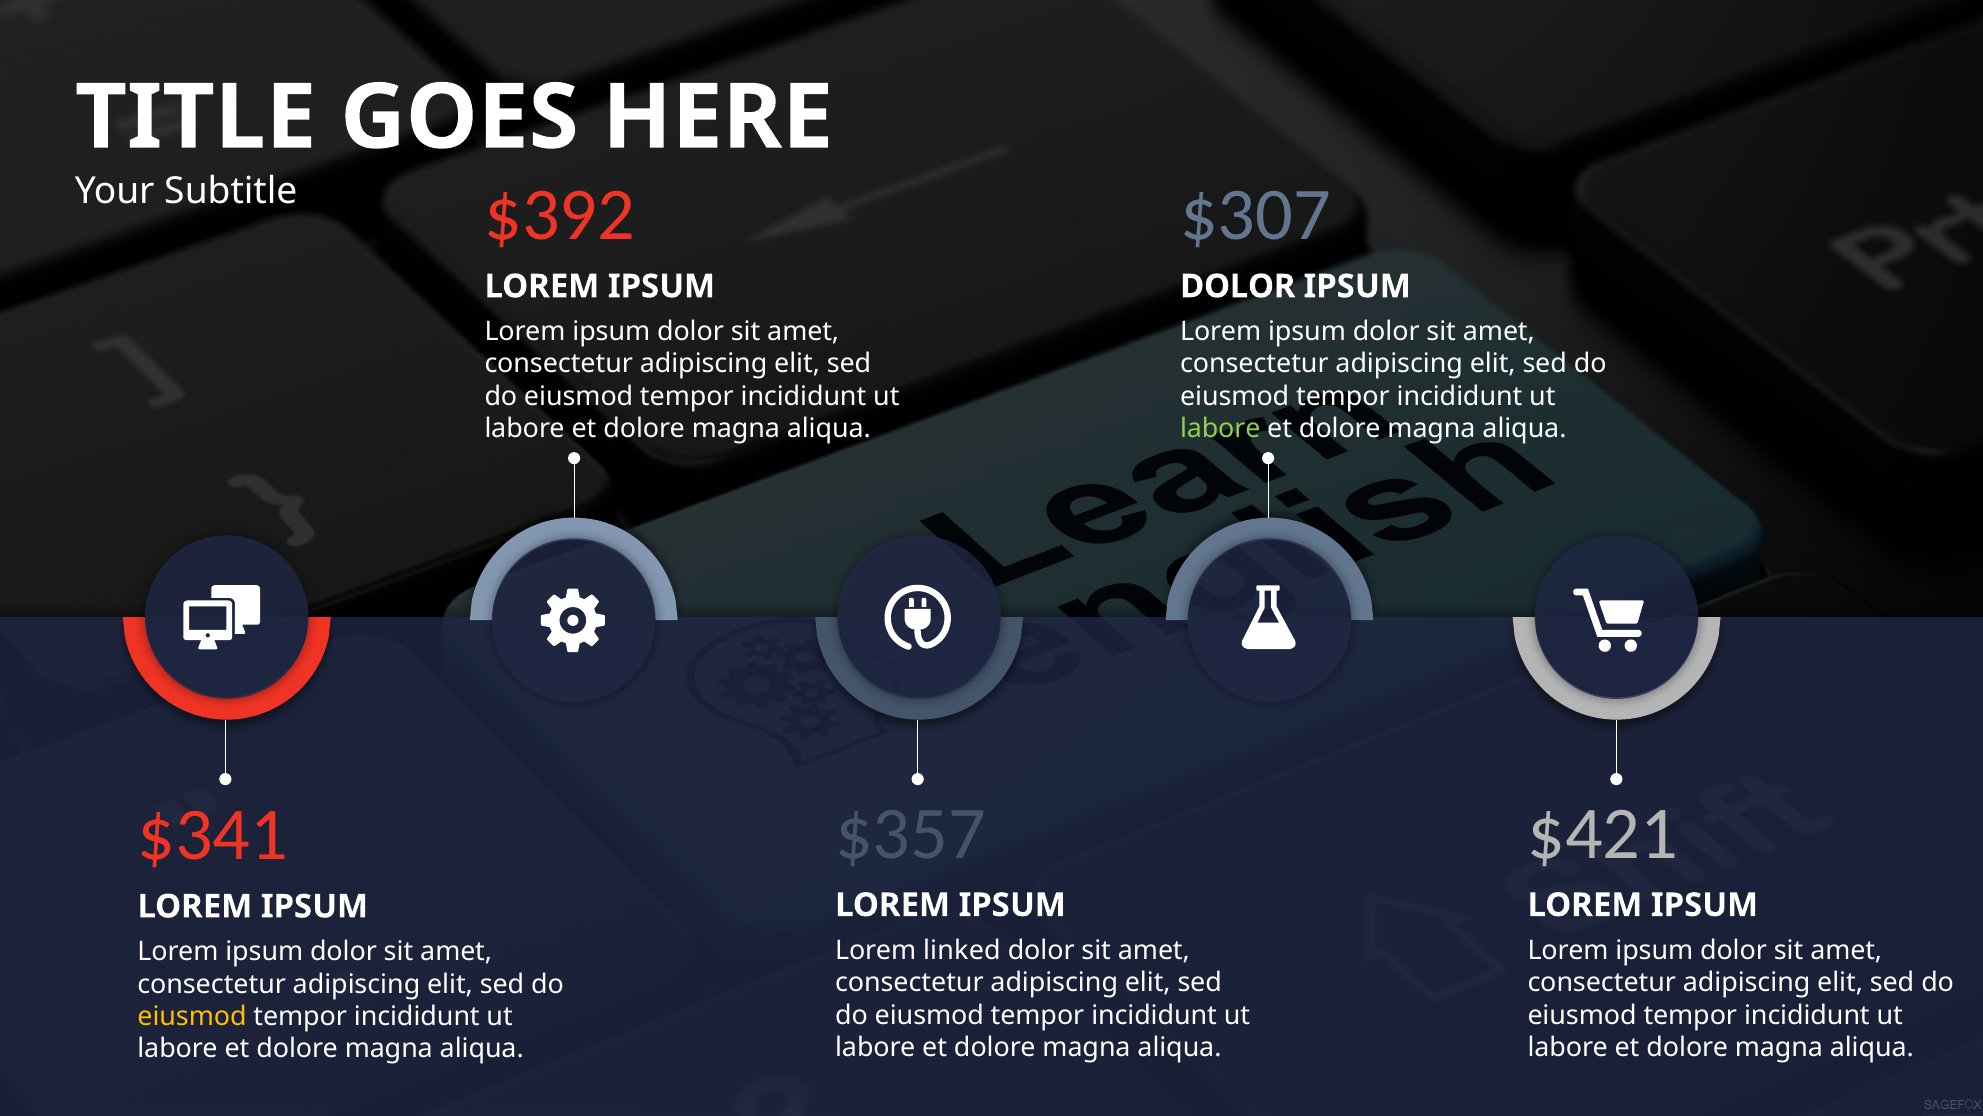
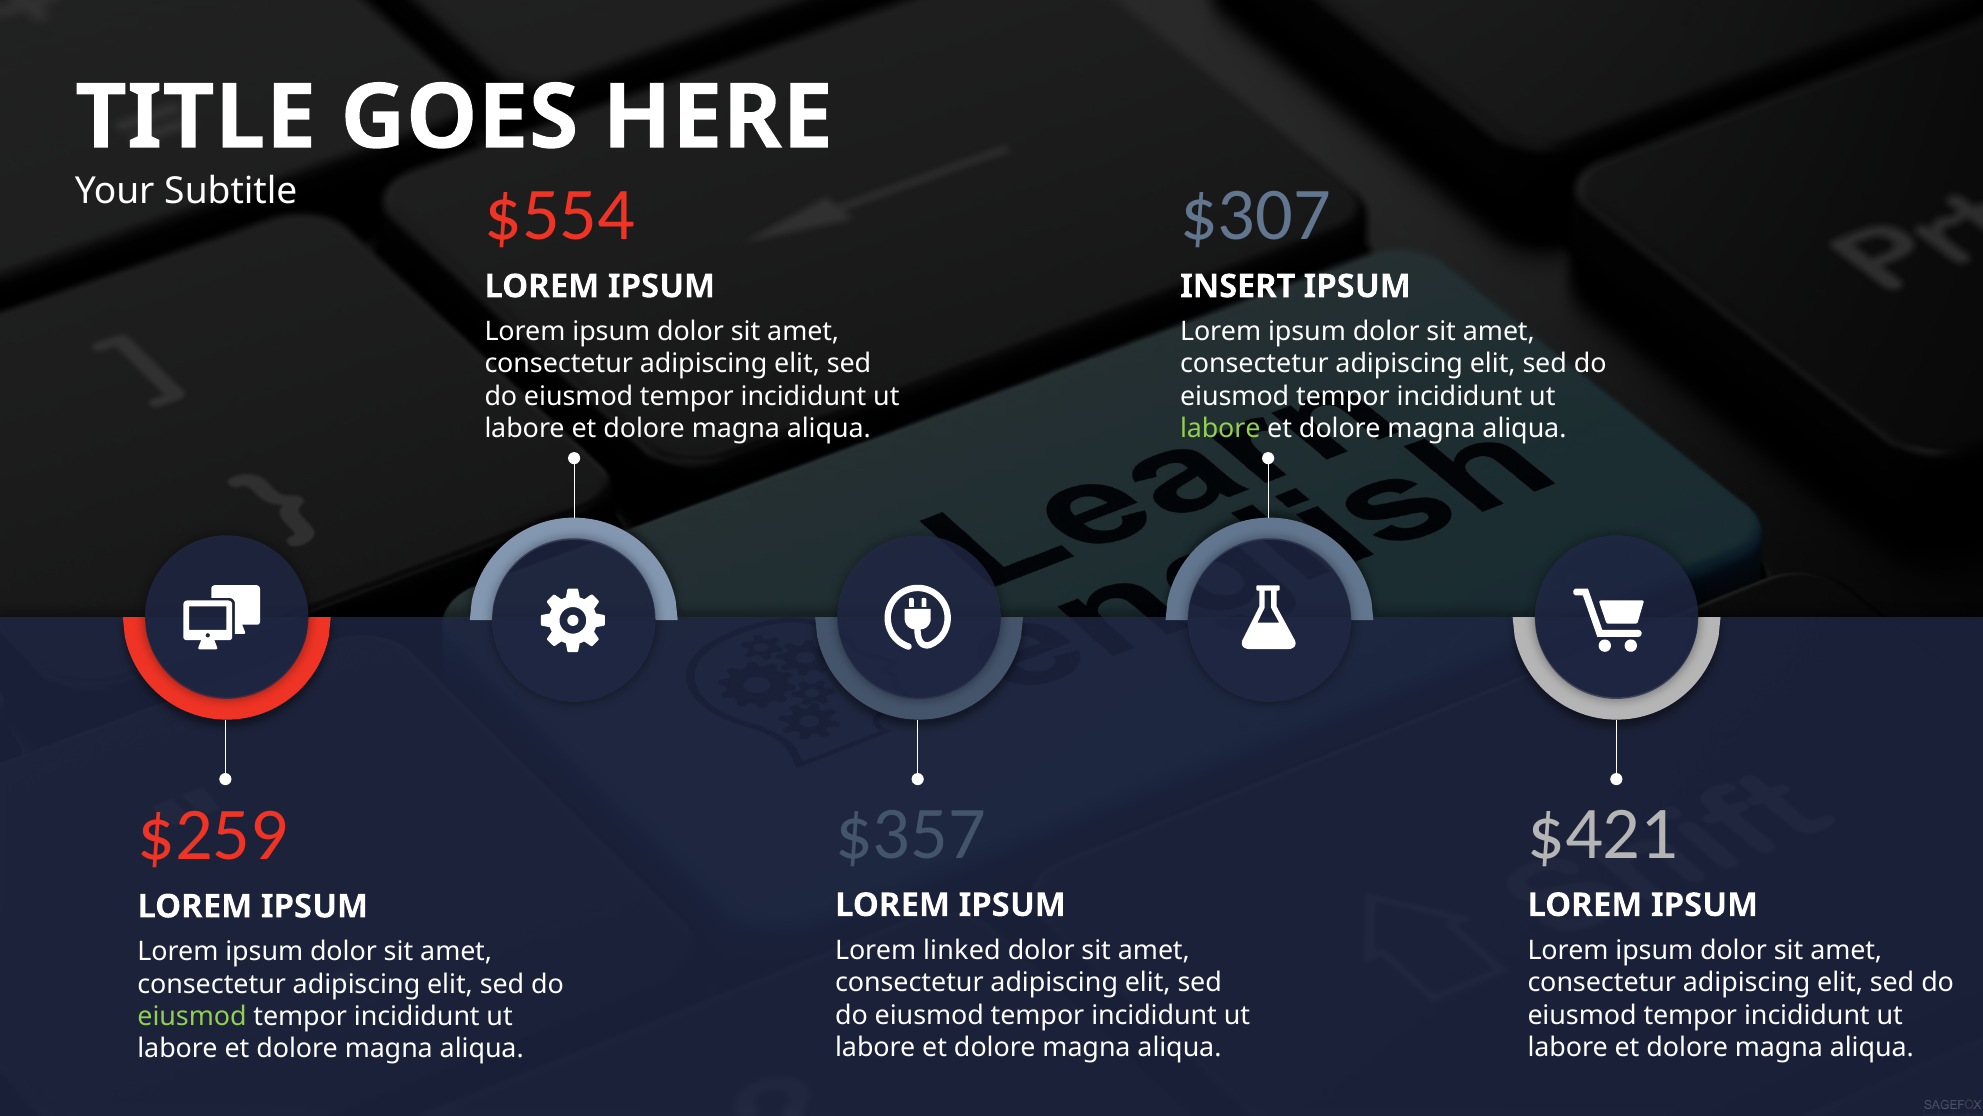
$392: $392 -> $554 (560, 215)
DOLOR: DOLOR -> INSERT (1238, 286)
$341: $341 -> $259 (213, 835)
eiusmod colour: yellow -> light green (192, 1016)
